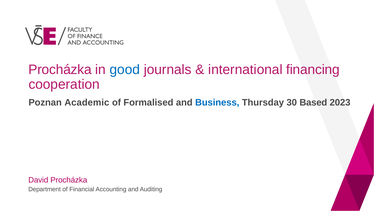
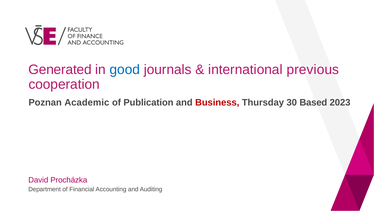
Procházka: Procházka -> Generated (60, 69)
financing: financing -> previous (313, 69)
Formalised: Formalised -> Publication (148, 102)
Business colour: blue -> red (217, 102)
